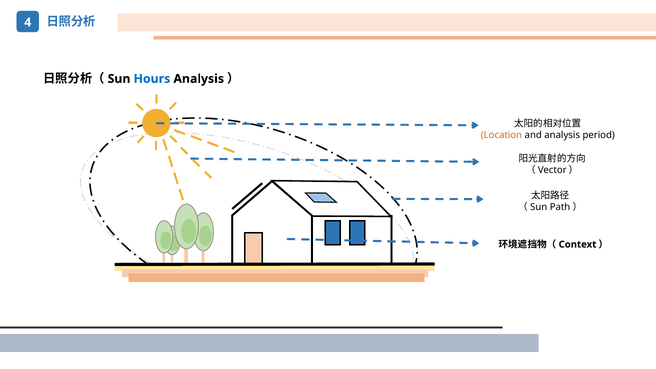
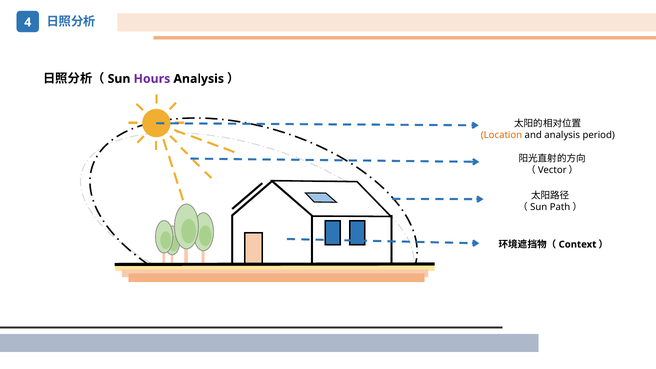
Hours colour: blue -> purple (152, 79)
